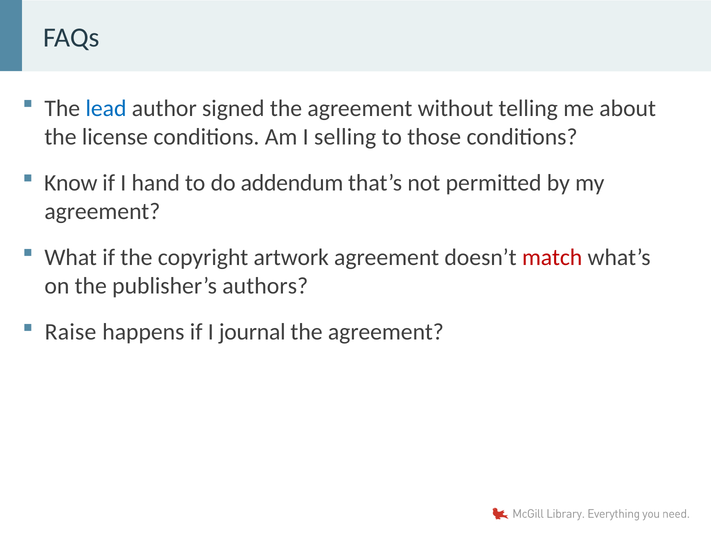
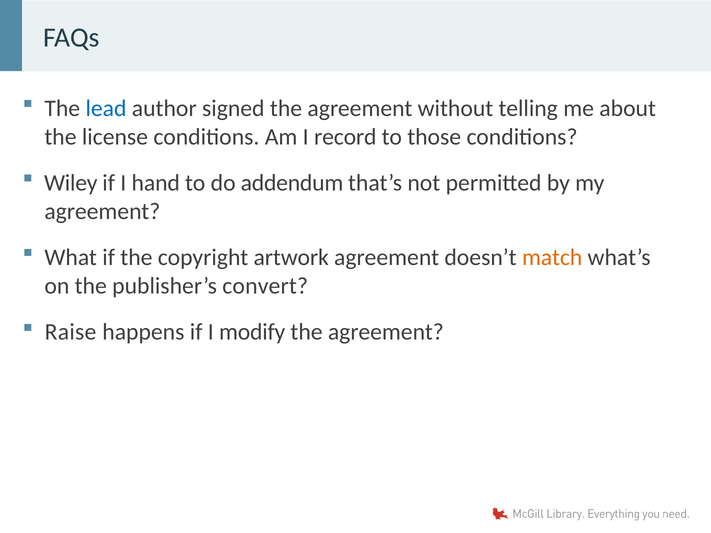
selling: selling -> record (345, 137)
Know: Know -> Wiley (71, 183)
match colour: red -> orange (552, 258)
authors: authors -> convert (265, 286)
journal: journal -> modify (252, 332)
